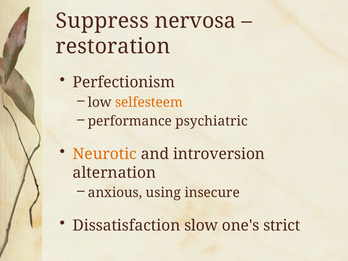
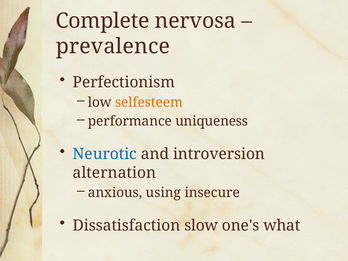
Suppress: Suppress -> Complete (102, 21)
restoration: restoration -> prevalence (113, 46)
psychiatric: psychiatric -> uniqueness (212, 121)
Neurotic colour: orange -> blue (105, 154)
strict: strict -> what (282, 225)
